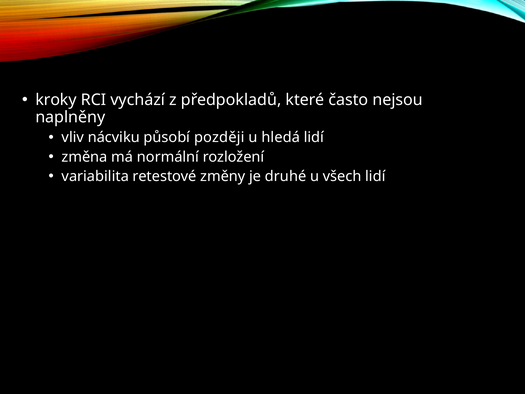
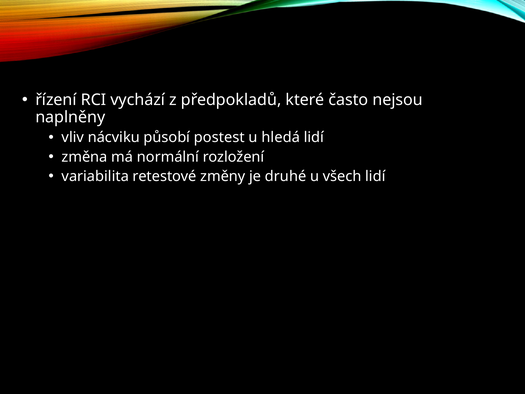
kroky: kroky -> řízení (56, 100)
později: později -> postest (219, 137)
